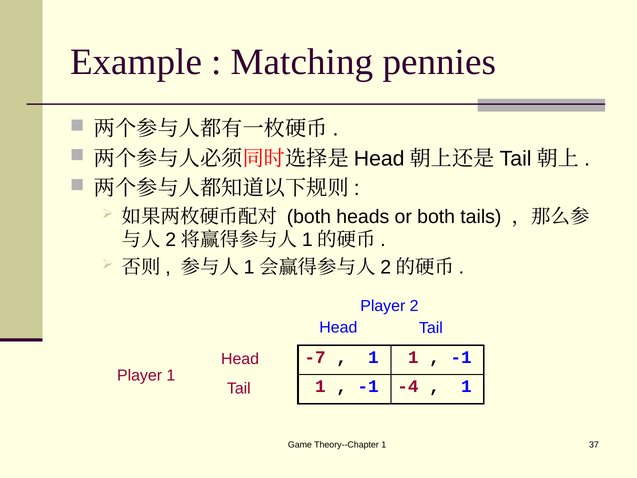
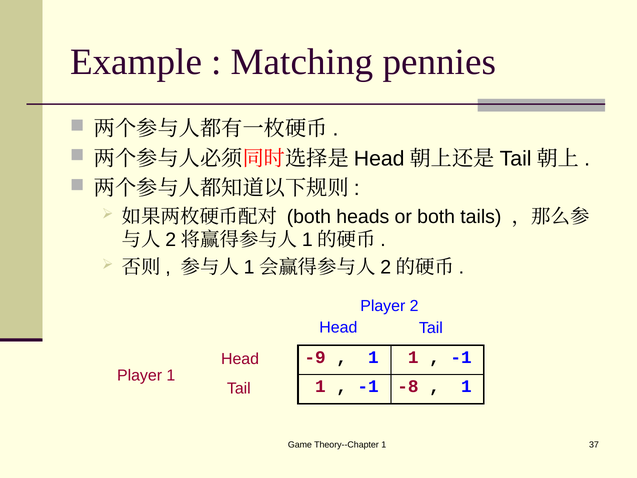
-7: -7 -> -9 (315, 357)
-4: -4 -> -8 (408, 386)
